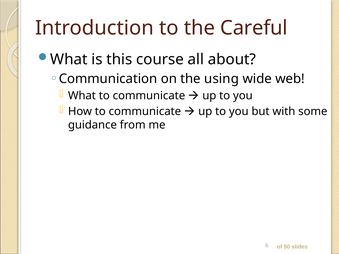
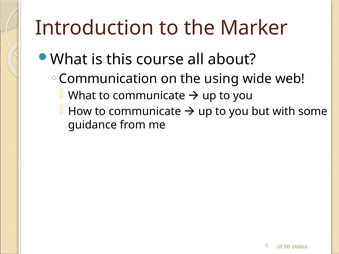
Careful: Careful -> Marker (254, 28)
